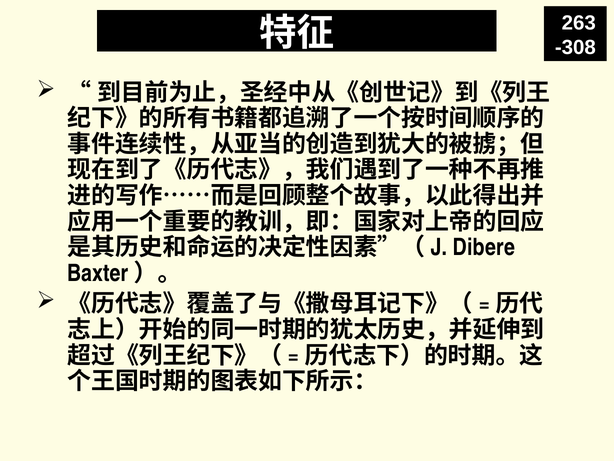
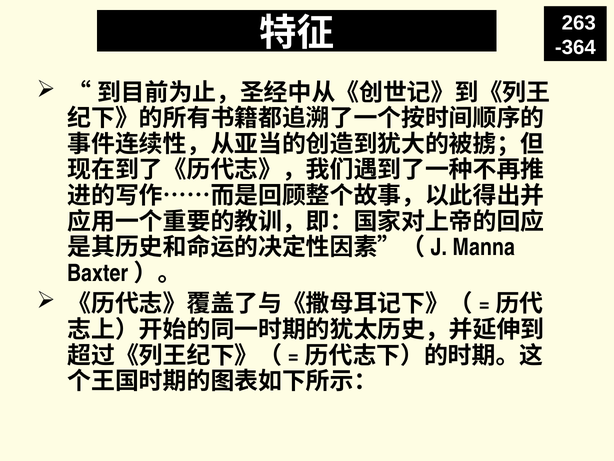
-308: -308 -> -364 (575, 47)
Dibere: Dibere -> Manna (484, 247)
